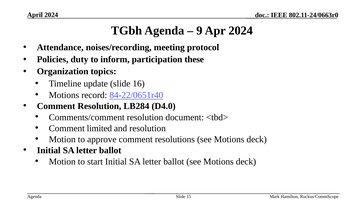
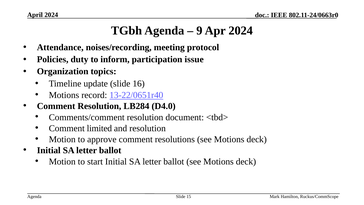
these: these -> issue (194, 59)
84-22/0651r40: 84-22/0651r40 -> 13-22/0651r40 (136, 95)
